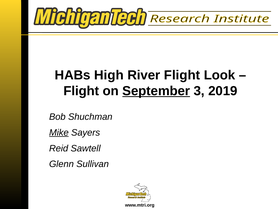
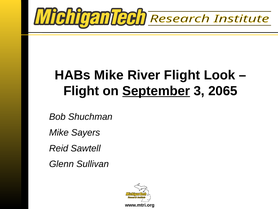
HABs High: High -> Mike (109, 75)
2019: 2019 -> 2065 (223, 91)
Mike underline: present -> none (59, 132)
